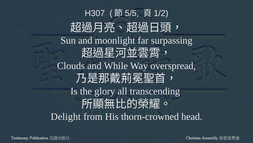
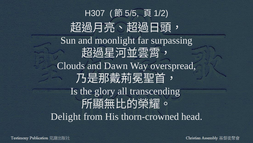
While: While -> Dawn (116, 66)
